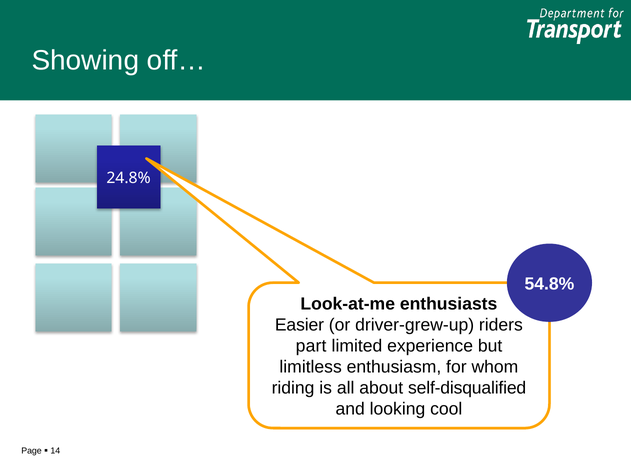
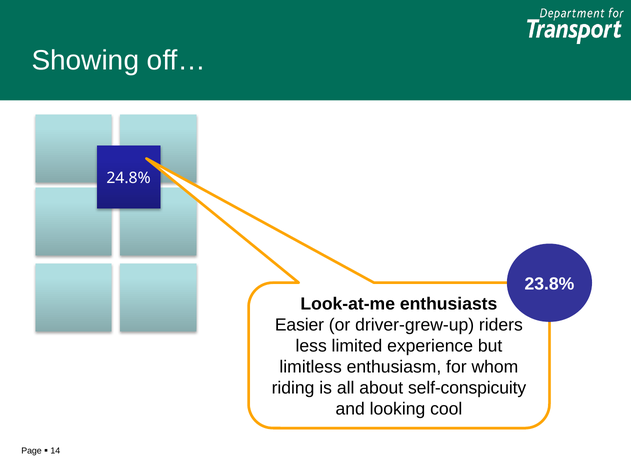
54.8%: 54.8% -> 23.8% (549, 284)
part: part -> less (311, 346)
self-disqualified: self-disqualified -> self-conspicuity (467, 388)
